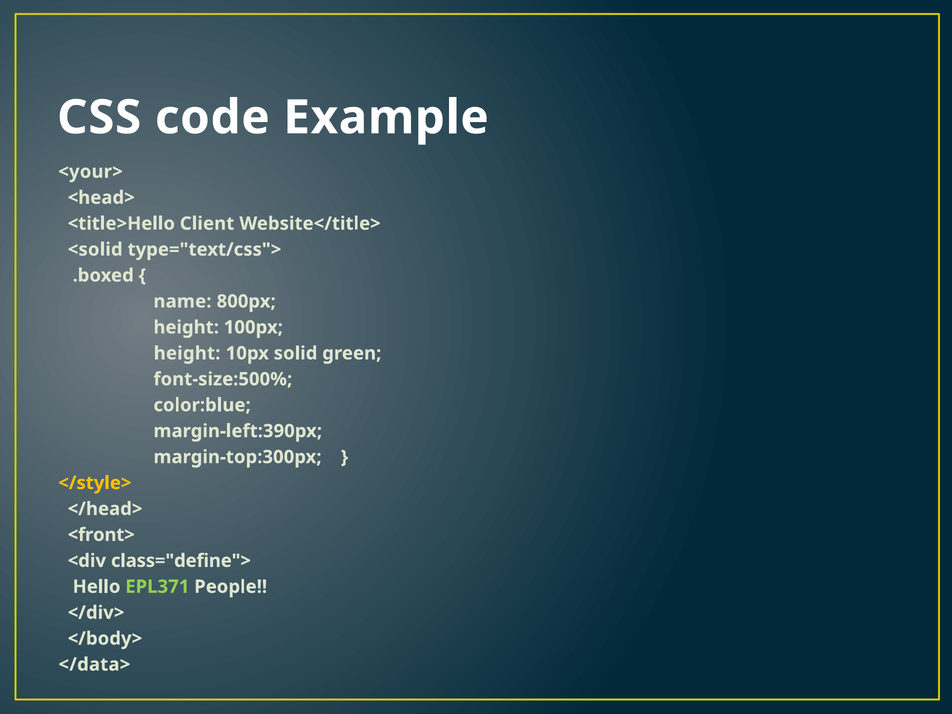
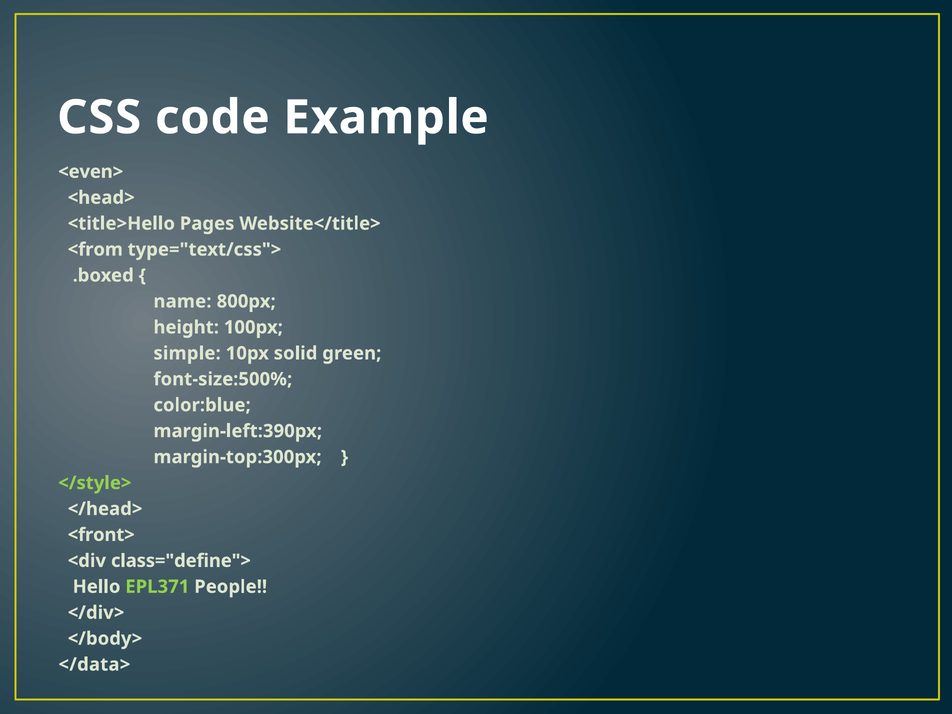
<your>: <your> -> <even> (91, 172)
Client: Client -> Pages (207, 224)
<solid: <solid -> <from (95, 250)
height: height -> simple (187, 353)
</style> colour: yellow -> light green (95, 483)
